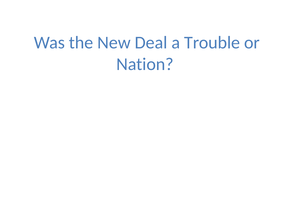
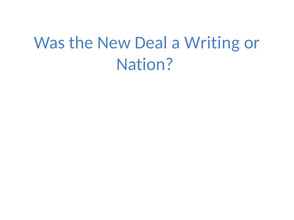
Trouble: Trouble -> Writing (212, 43)
